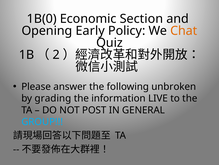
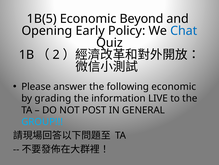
1B(0: 1B(0 -> 1B(5 (42, 19)
Section: Section -> Beyond (141, 19)
Chat colour: orange -> blue (184, 31)
following unbroken: unbroken -> economic (174, 86)
